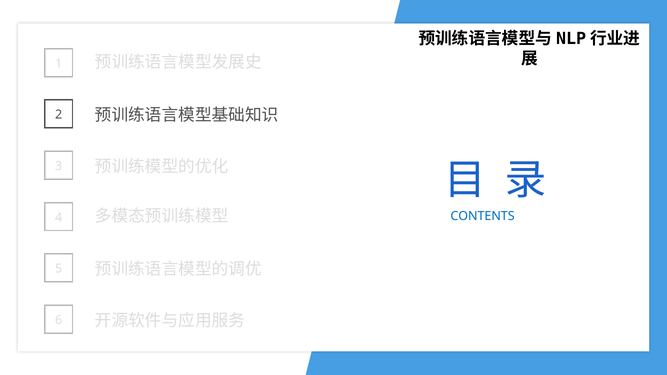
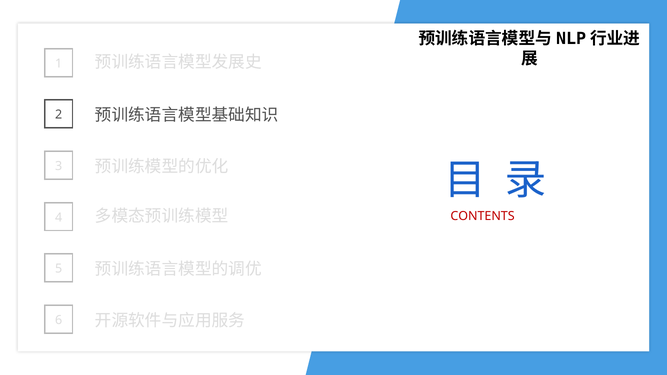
CONTENTS colour: blue -> red (483, 216)
